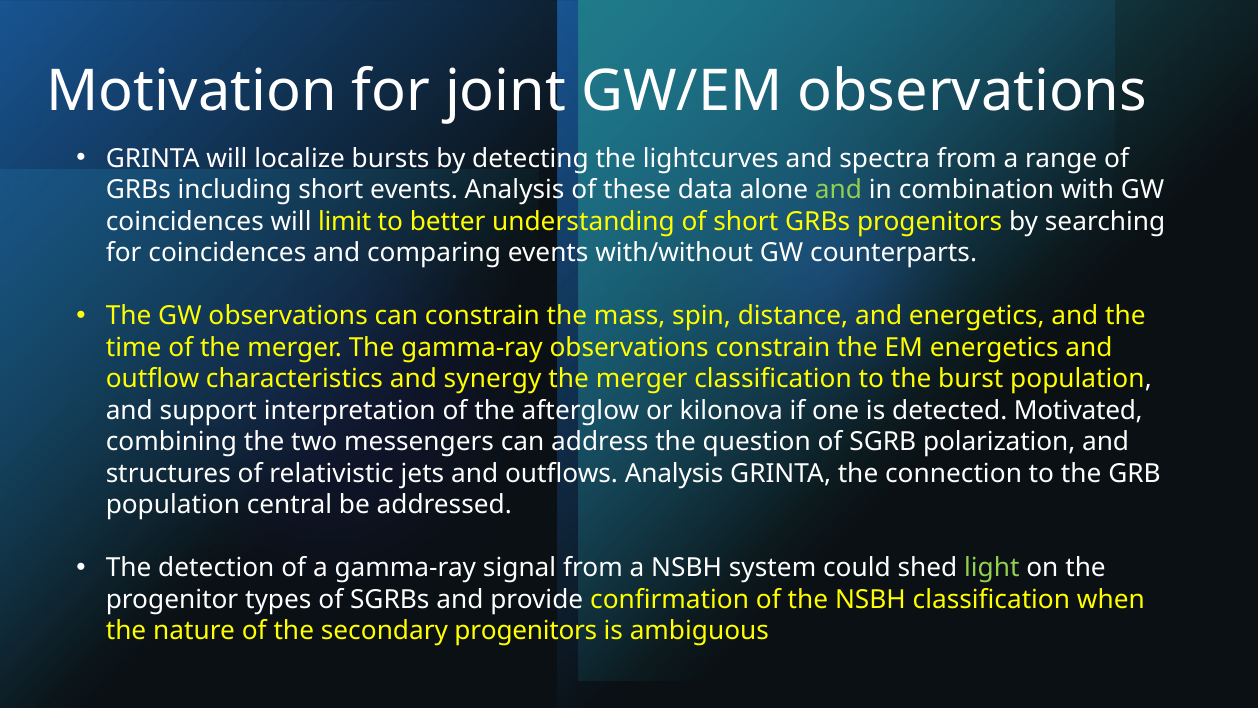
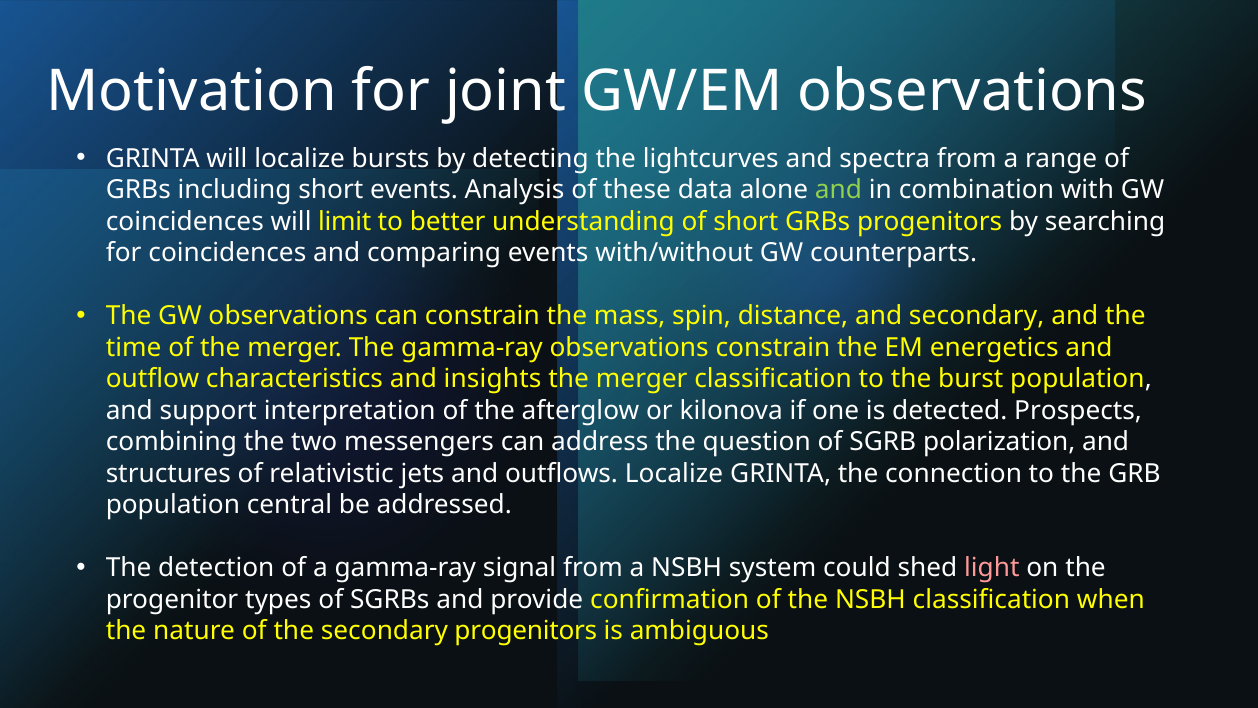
and energetics: energetics -> secondary (977, 316)
synergy: synergy -> insights (493, 379)
Motivated: Motivated -> Prospects (1078, 410)
outflows Analysis: Analysis -> Localize (674, 473)
light colour: light green -> pink (992, 568)
